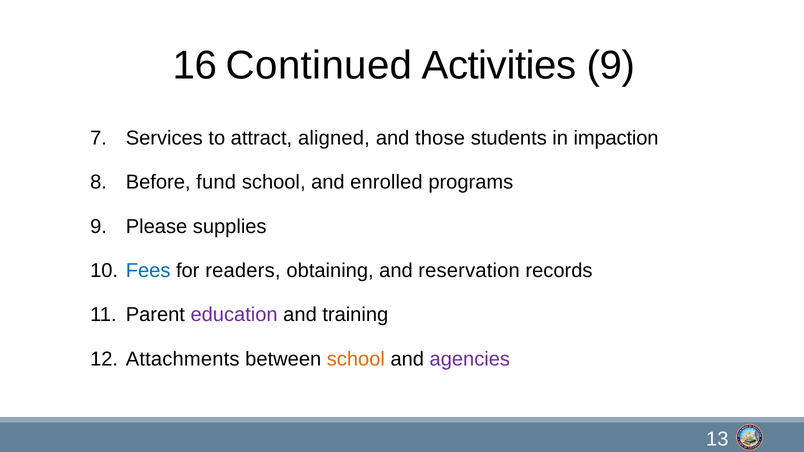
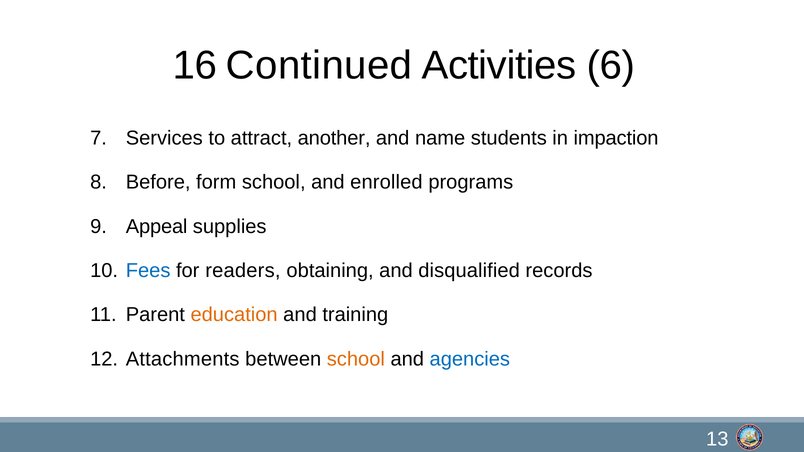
Activities 9: 9 -> 6 (611, 66)
aligned: aligned -> another (334, 138)
those: those -> name (440, 138)
fund: fund -> form (216, 182)
Please: Please -> Appeal (157, 227)
reservation: reservation -> disqualified (469, 271)
education colour: purple -> orange (234, 315)
agencies colour: purple -> blue (470, 359)
